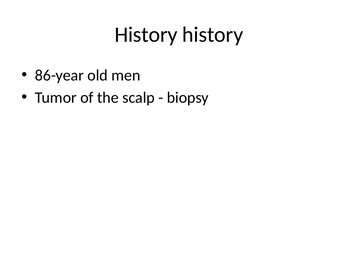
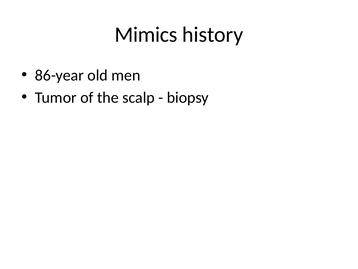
History: History -> Mimics (146, 35)
